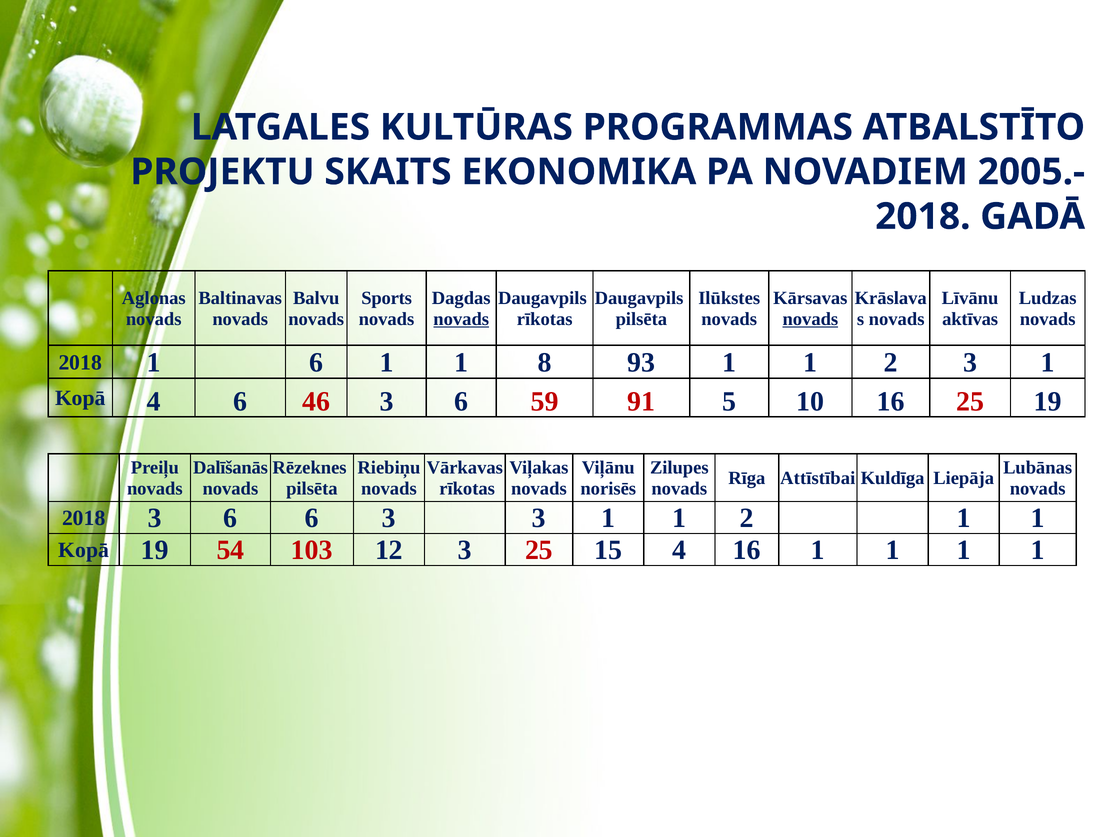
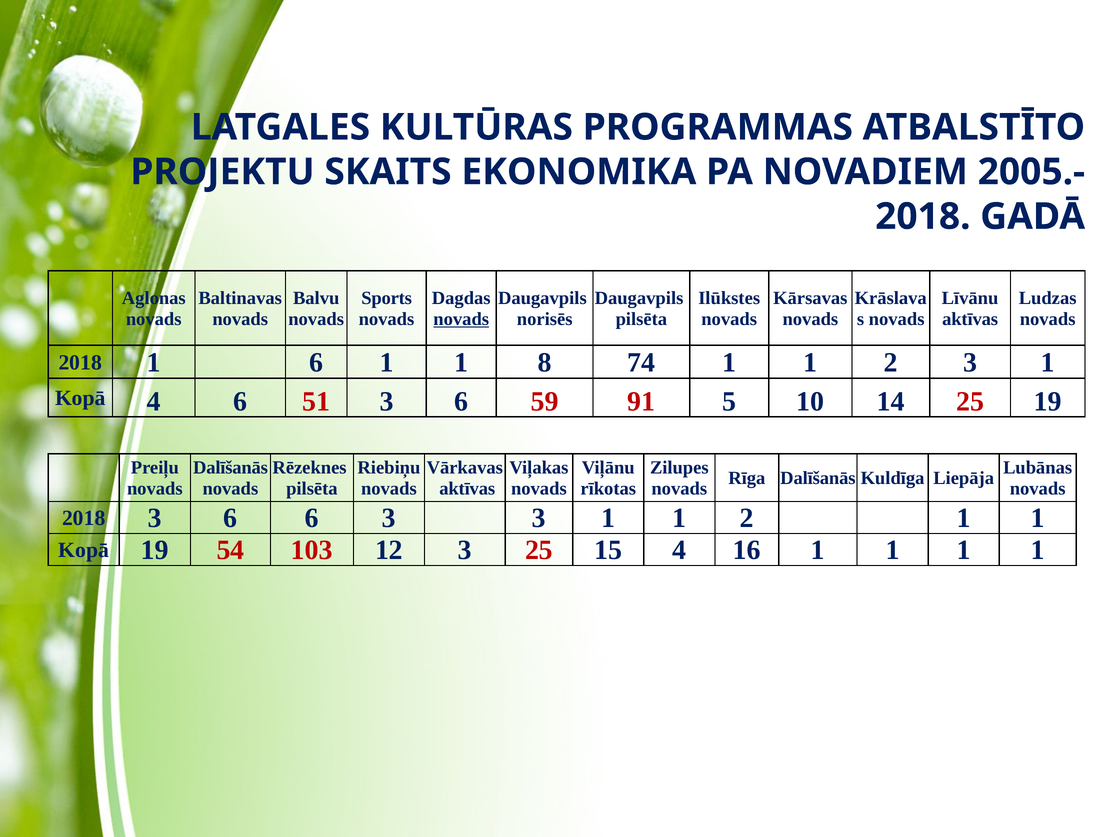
rīkotas: rīkotas -> norisēs (545, 319)
novads underline: present -> none (810, 319)
93: 93 -> 74 (641, 363)
46: 46 -> 51 (316, 402)
10 16: 16 -> 14 (891, 402)
Rīga Attīstībai: Attīstībai -> Dalīšanās (818, 478)
rīkotas: rīkotas -> aktīvas (467, 489)
norisēs: norisēs -> rīkotas (608, 489)
